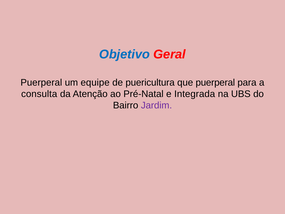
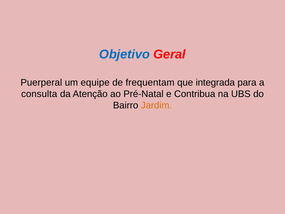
puericultura: puericultura -> frequentam (150, 82)
que puerperal: puerperal -> integrada (215, 82)
Integrada: Integrada -> Contribua (195, 94)
Jardim colour: purple -> orange (156, 105)
